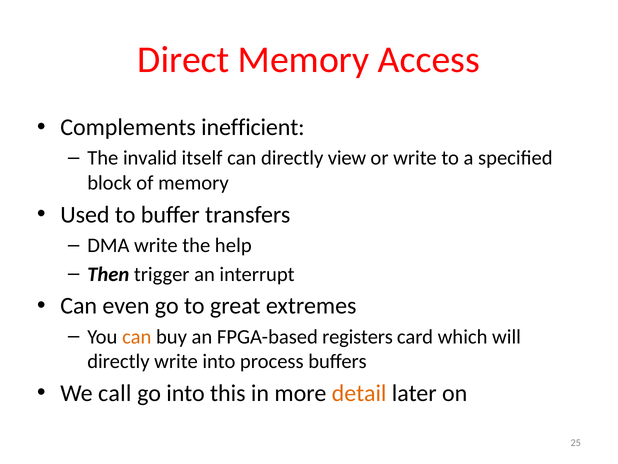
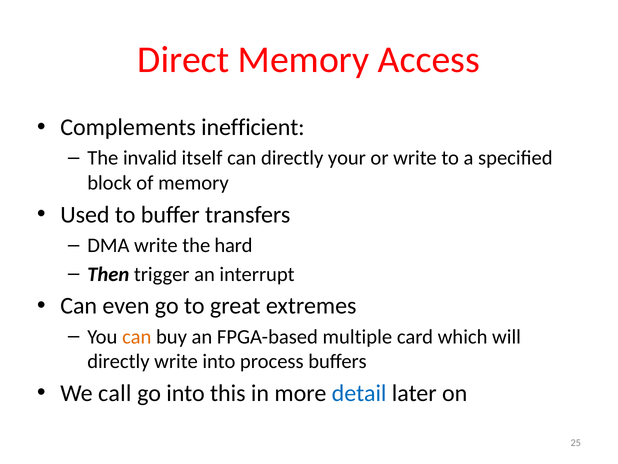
view: view -> your (347, 158)
help: help -> hard (233, 245)
registers: registers -> multiple (357, 336)
detail colour: orange -> blue (359, 393)
